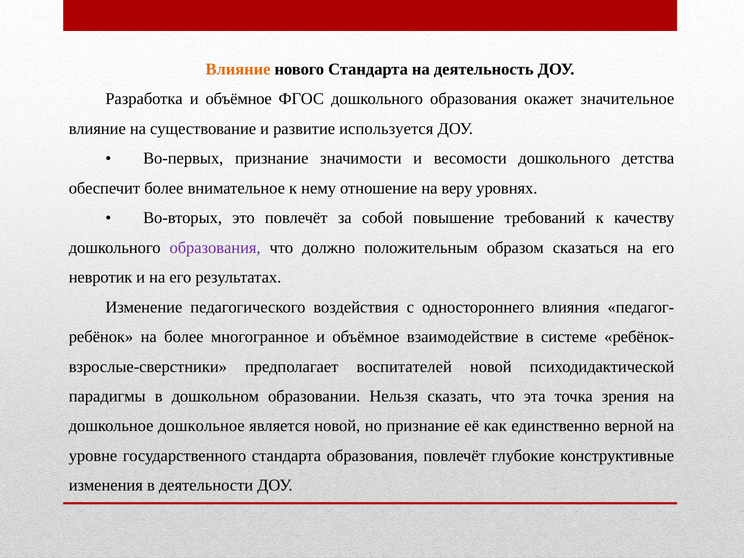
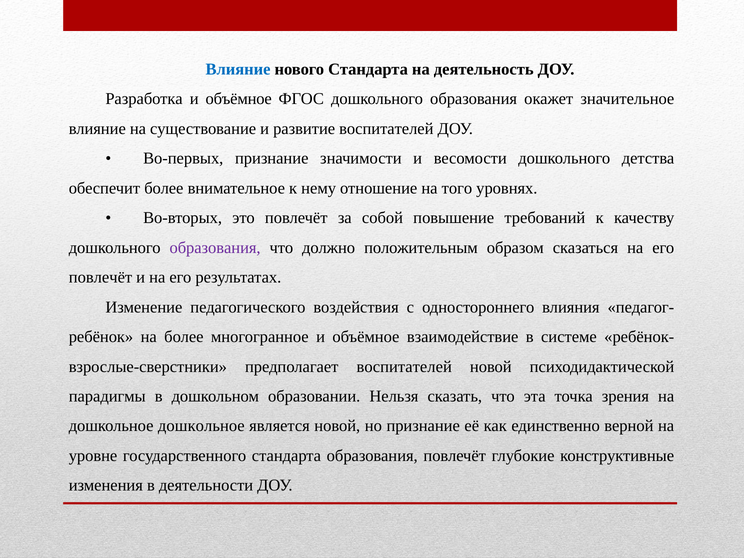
Влияние colour: orange -> blue (238, 69)
развитие используется: используется -> воспитателей (386, 129)
веру: веру -> того (457, 188)
невротик: невротик -> повлечёт (100, 277)
